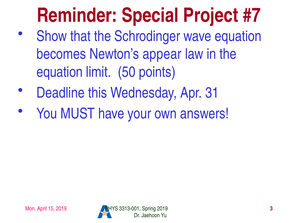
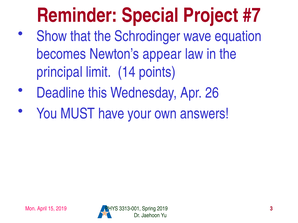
equation: equation -> principal (60, 72)
50: 50 -> 14 (127, 72)
31: 31 -> 26 (212, 93)
